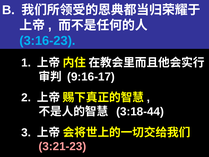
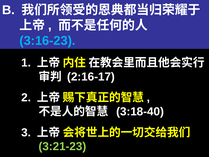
9:16-17: 9:16-17 -> 2:16-17 (91, 77)
3:18-44: 3:18-44 -> 3:18-40 (140, 111)
3:21-23 colour: pink -> light green (62, 146)
